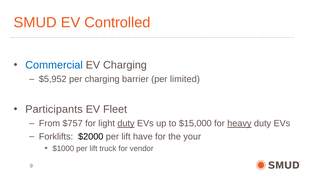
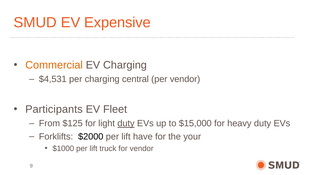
Controlled: Controlled -> Expensive (117, 23)
Commercial colour: blue -> orange (54, 65)
$5,952: $5,952 -> $4,531 (53, 79)
barrier: barrier -> central (135, 79)
per limited: limited -> vendor (185, 79)
$757: $757 -> $125 (73, 123)
heavy underline: present -> none (239, 123)
